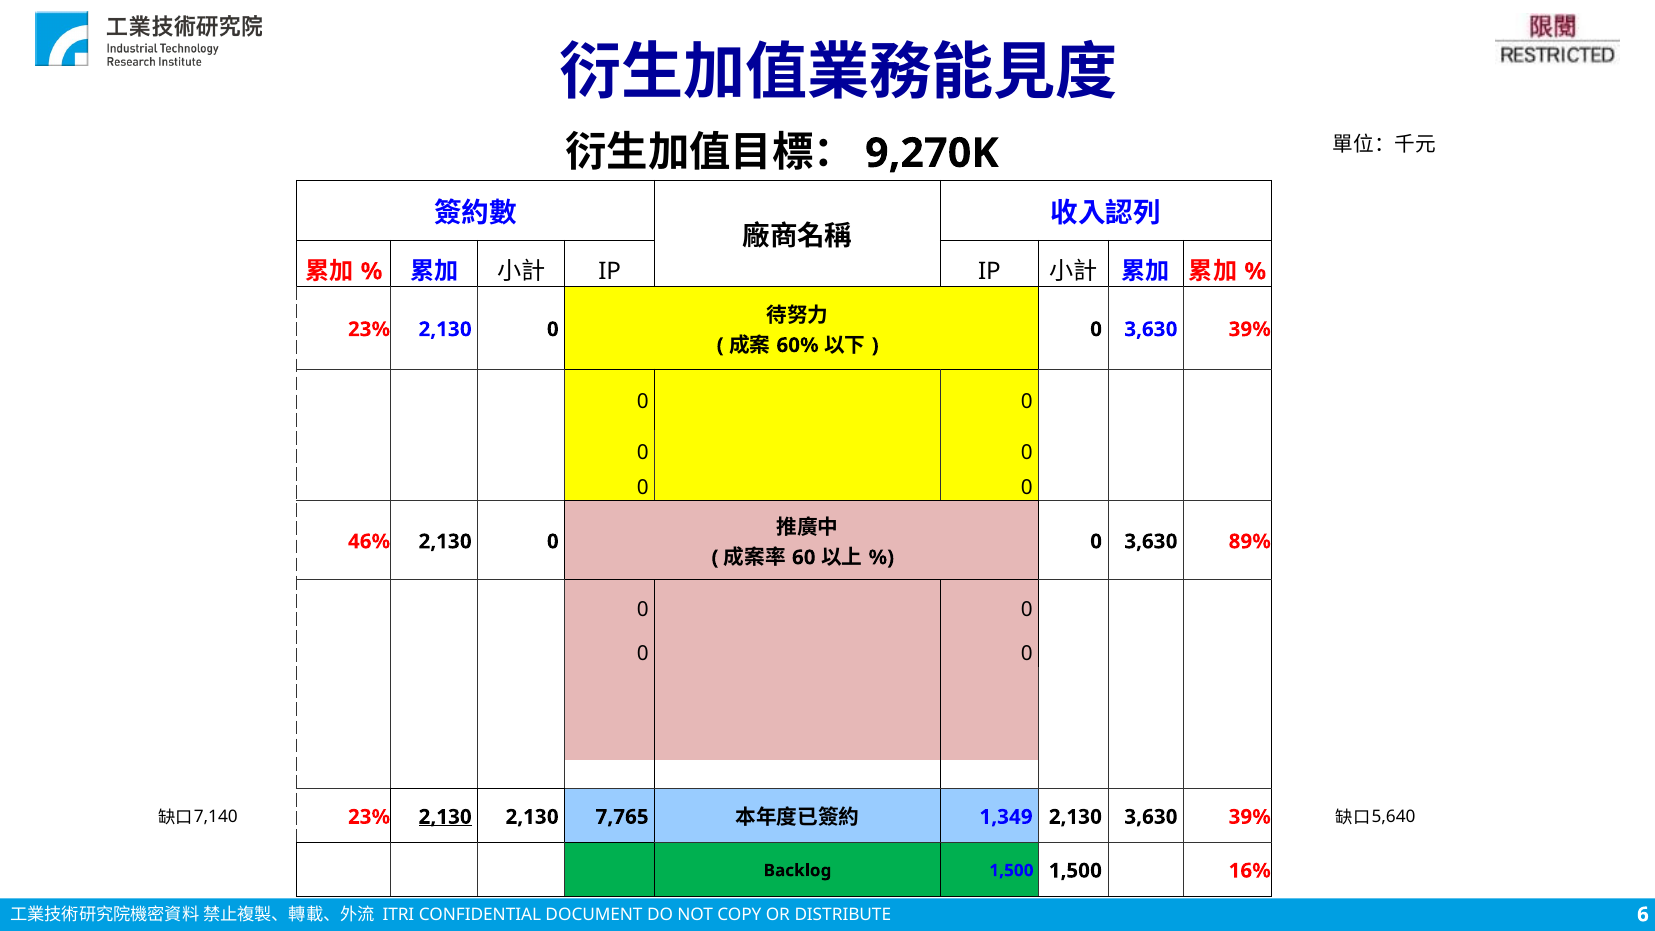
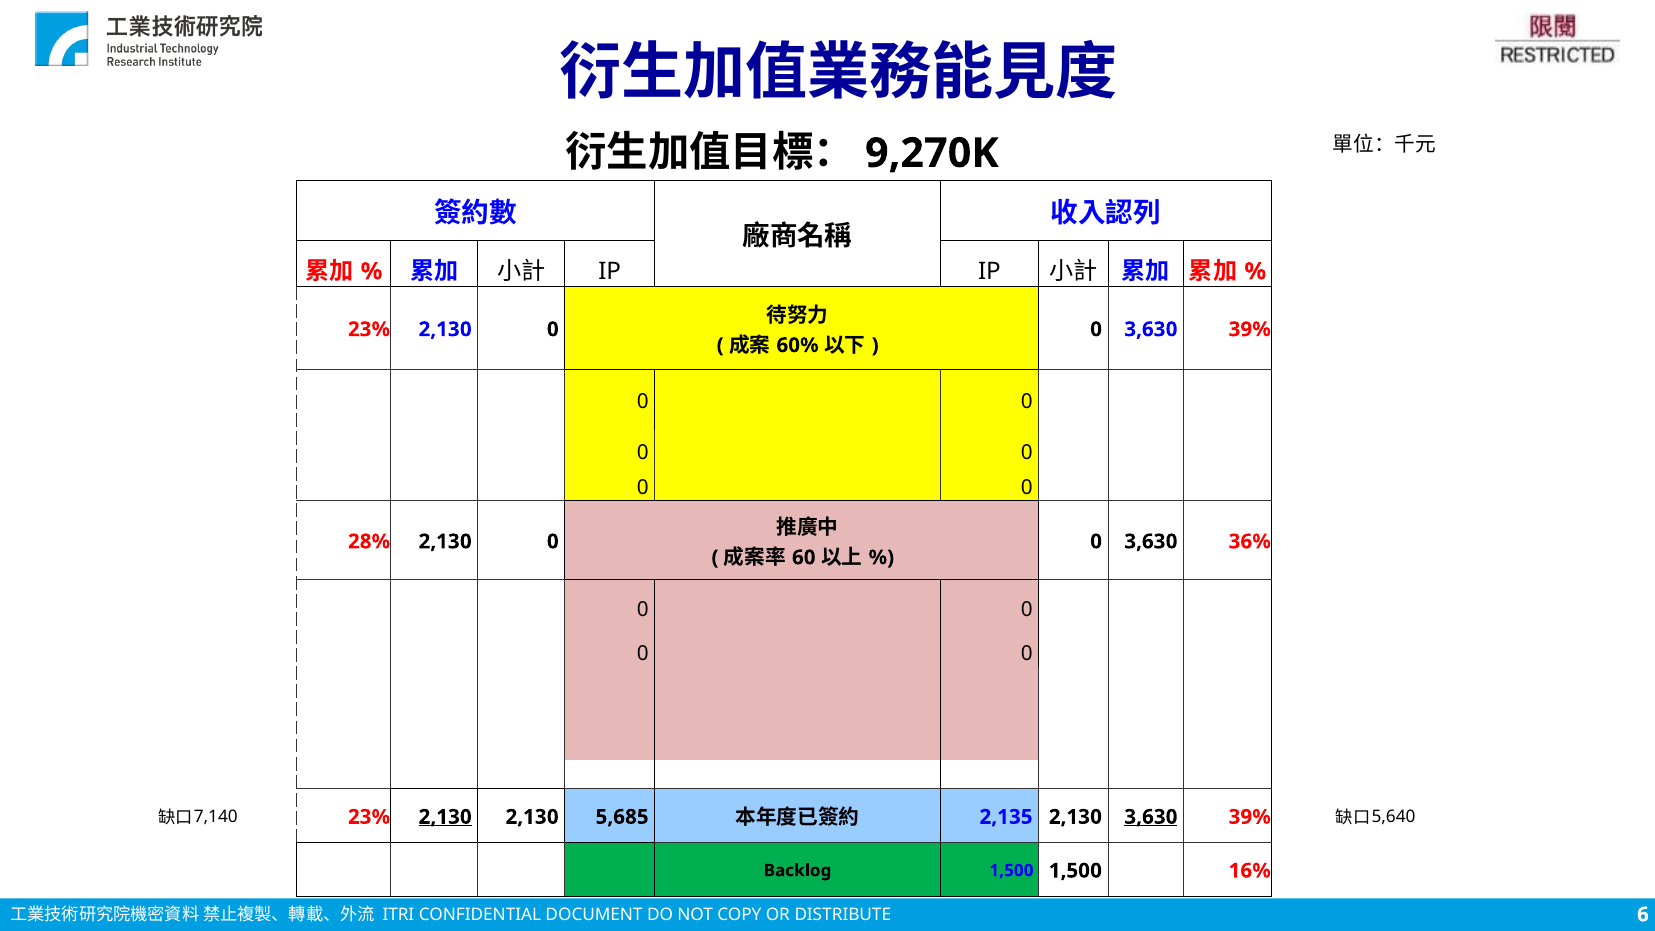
46%: 46% -> 28% (369, 542)
89%: 89% -> 36% (1250, 542)
7,765: 7,765 -> 5,685 (622, 817)
1,349: 1,349 -> 2,135 (1006, 817)
3,630 underline: none -> present (1151, 817)
